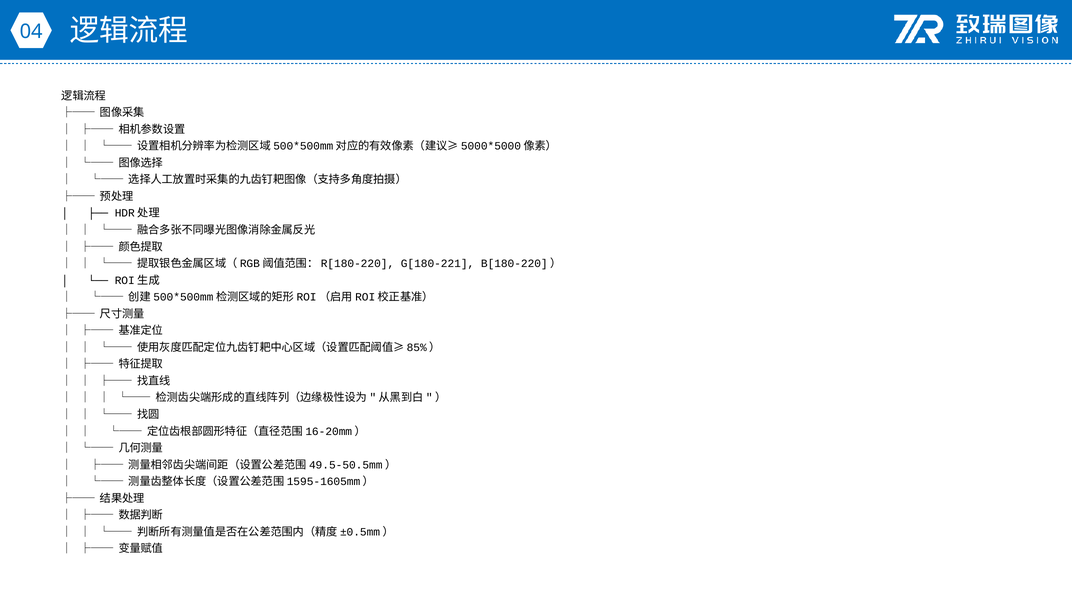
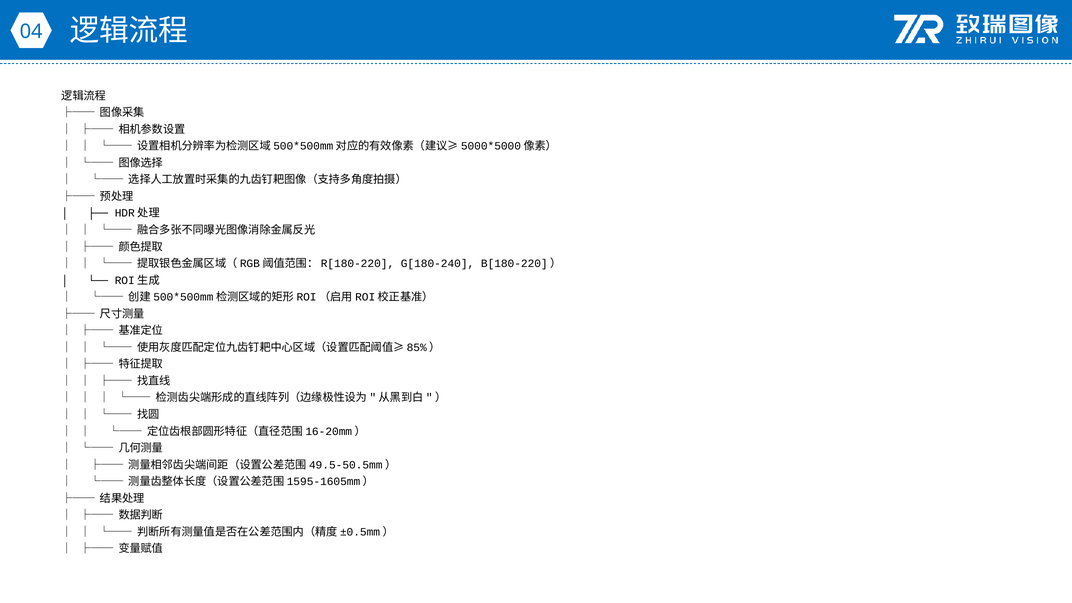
G[180-221: G[180-221 -> G[180-240 (438, 264)
